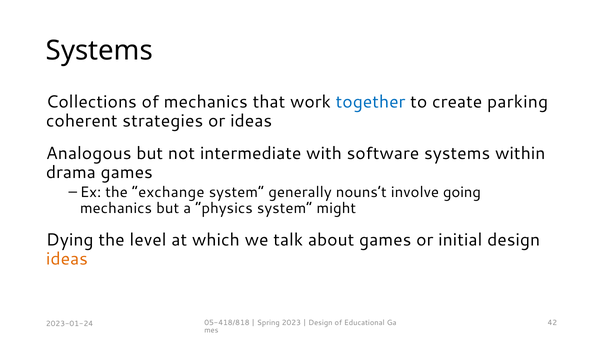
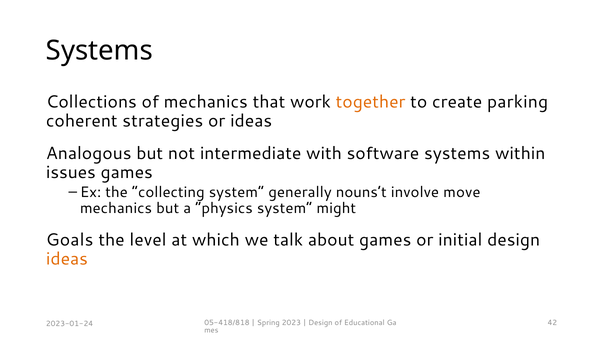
together colour: blue -> orange (371, 102)
drama: drama -> issues (71, 173)
exchange: exchange -> collecting (168, 192)
going: going -> move (462, 192)
Dying: Dying -> Goals (70, 240)
